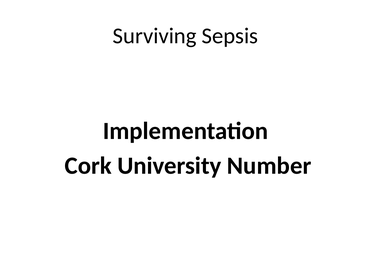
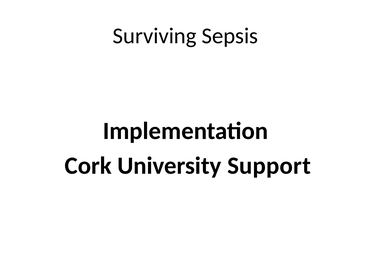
Number: Number -> Support (269, 166)
